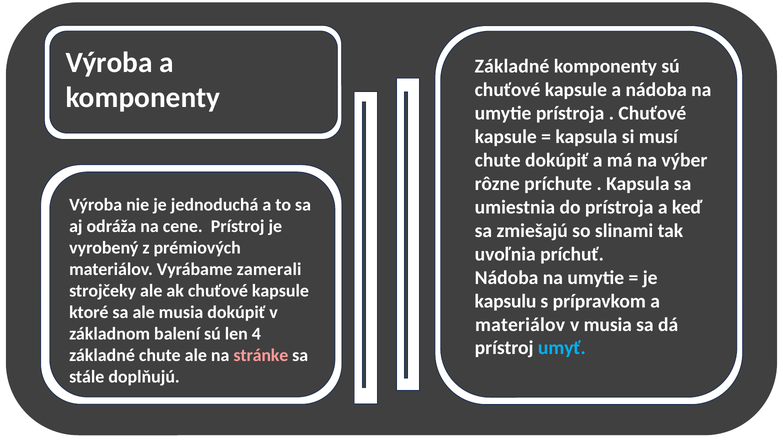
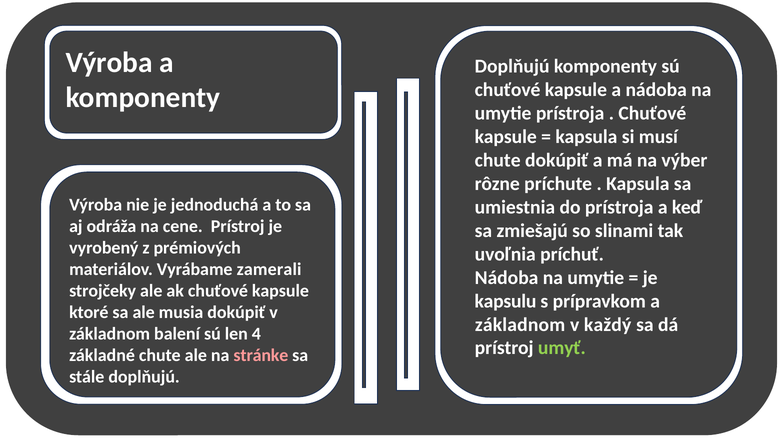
Základné: Základné -> Doplňujú (512, 67)
materiálov: materiálov -> základnom (520, 325)
v musia: musia -> každý (608, 325)
umyť colour: light blue -> light green (562, 348)
